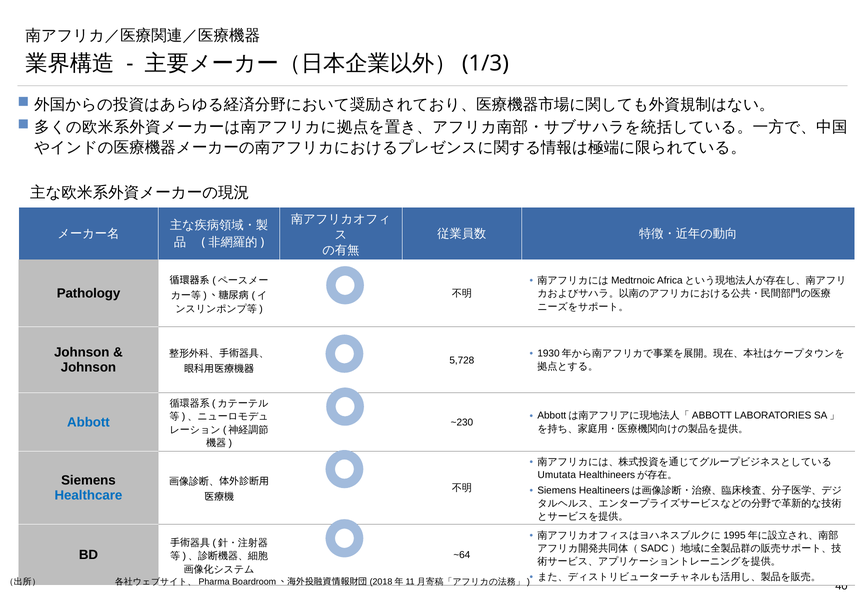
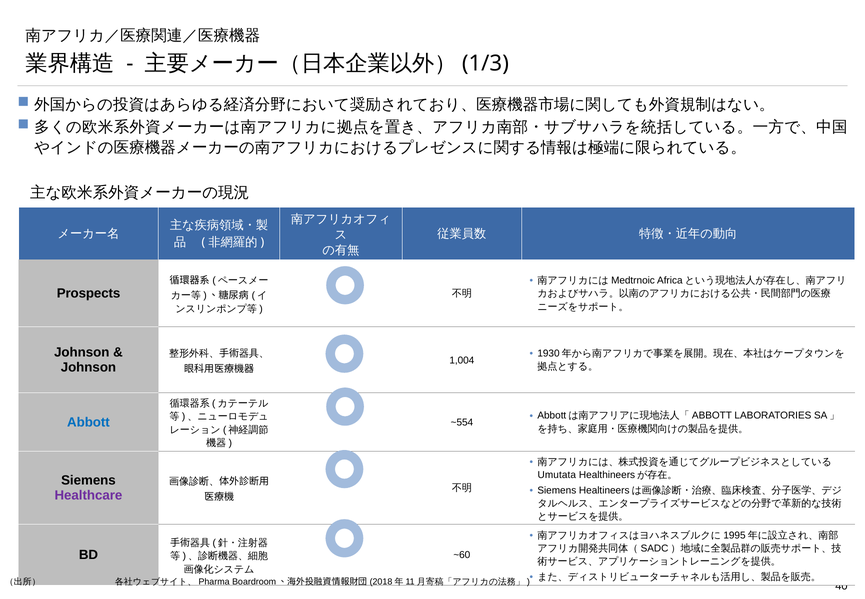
Pathology: Pathology -> Prospects (89, 293)
5,728: 5,728 -> 1,004 (462, 360)
~230: ~230 -> ~554 (462, 422)
Healthcare colour: blue -> purple (88, 495)
~64: ~64 -> ~60 (462, 555)
